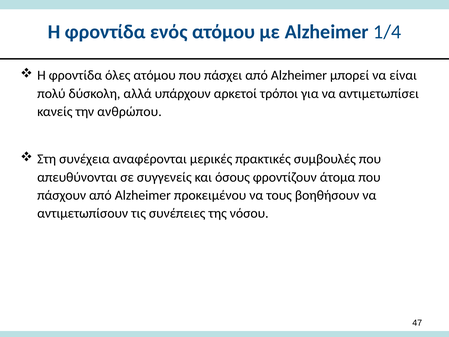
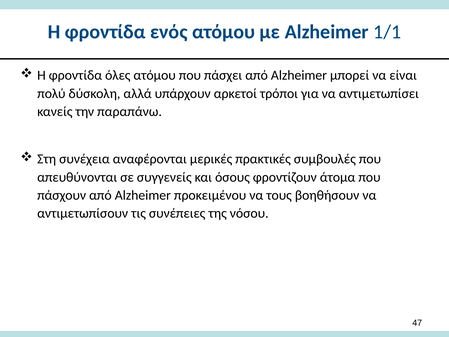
1/4: 1/4 -> 1/1 (387, 32)
ανθρώπου: ανθρώπου -> παραπάνω (130, 112)
